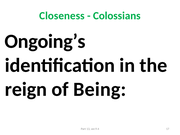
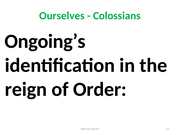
Closeness: Closeness -> Ourselves (62, 16)
Being: Being -> Order (100, 89)
